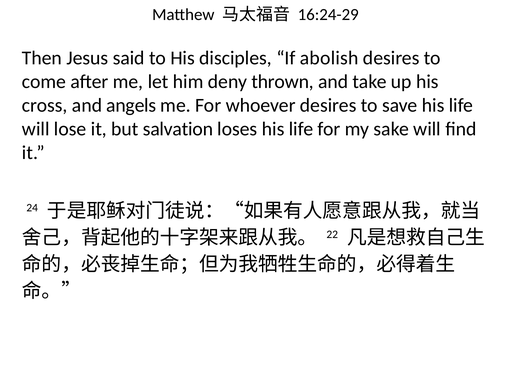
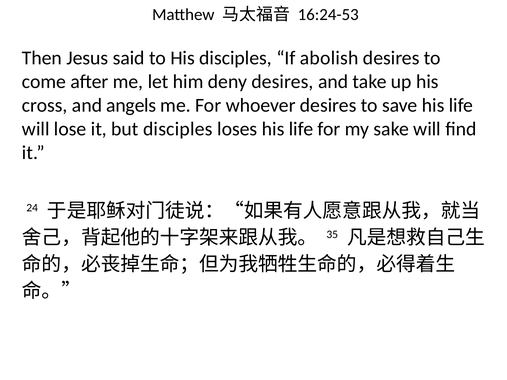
16:24-29: 16:24-29 -> 16:24-53 (328, 15)
deny thrown: thrown -> desires (282, 82)
but salvation: salvation -> disciples (178, 129)
22: 22 -> 35 (332, 235)
